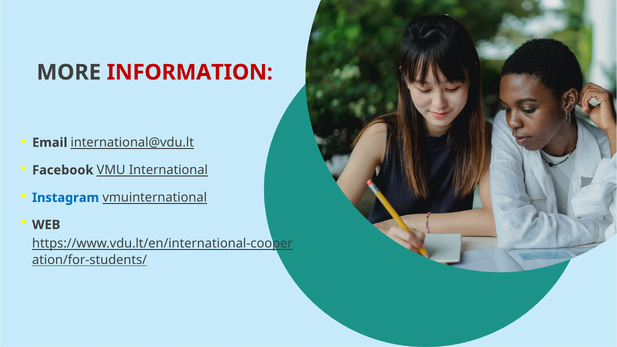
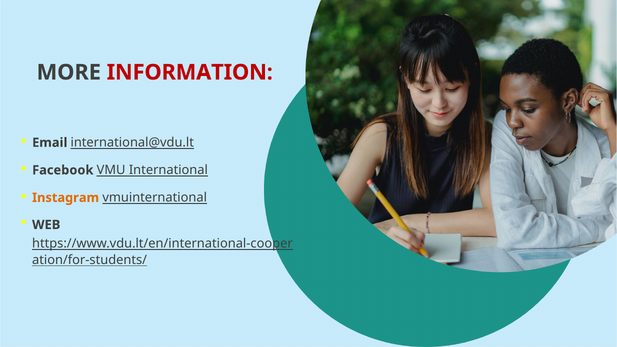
Instagram colour: blue -> orange (66, 198)
